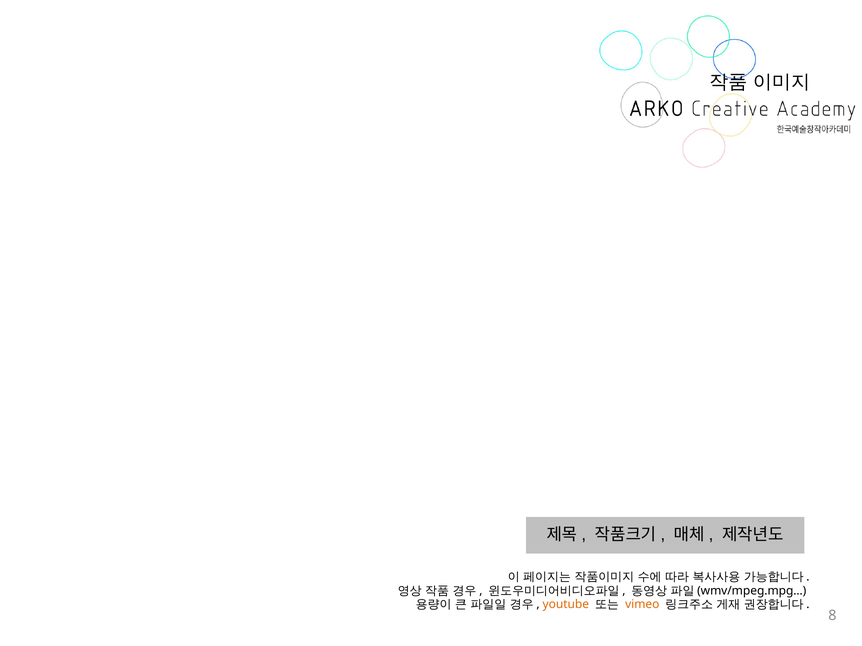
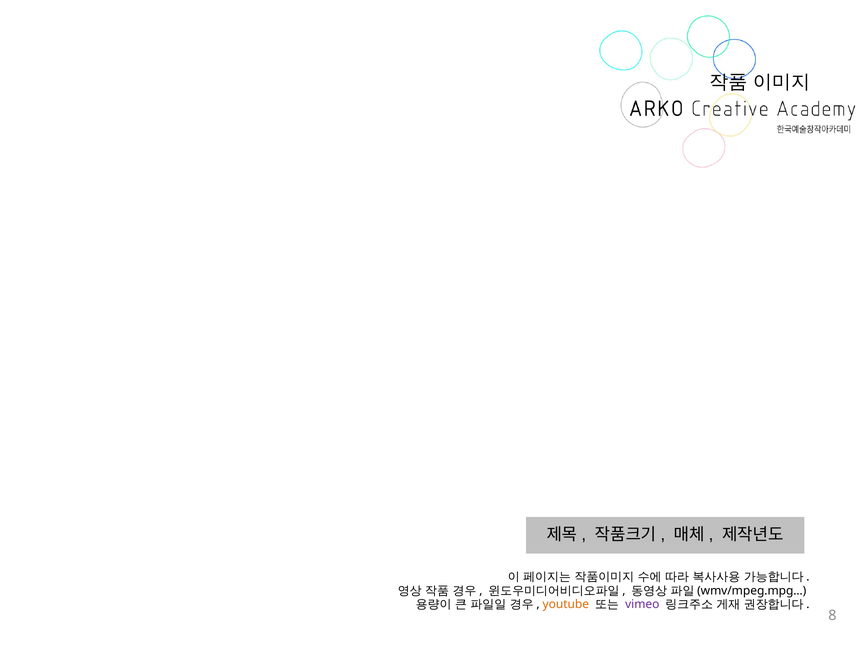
vimeo colour: orange -> purple (642, 605)
